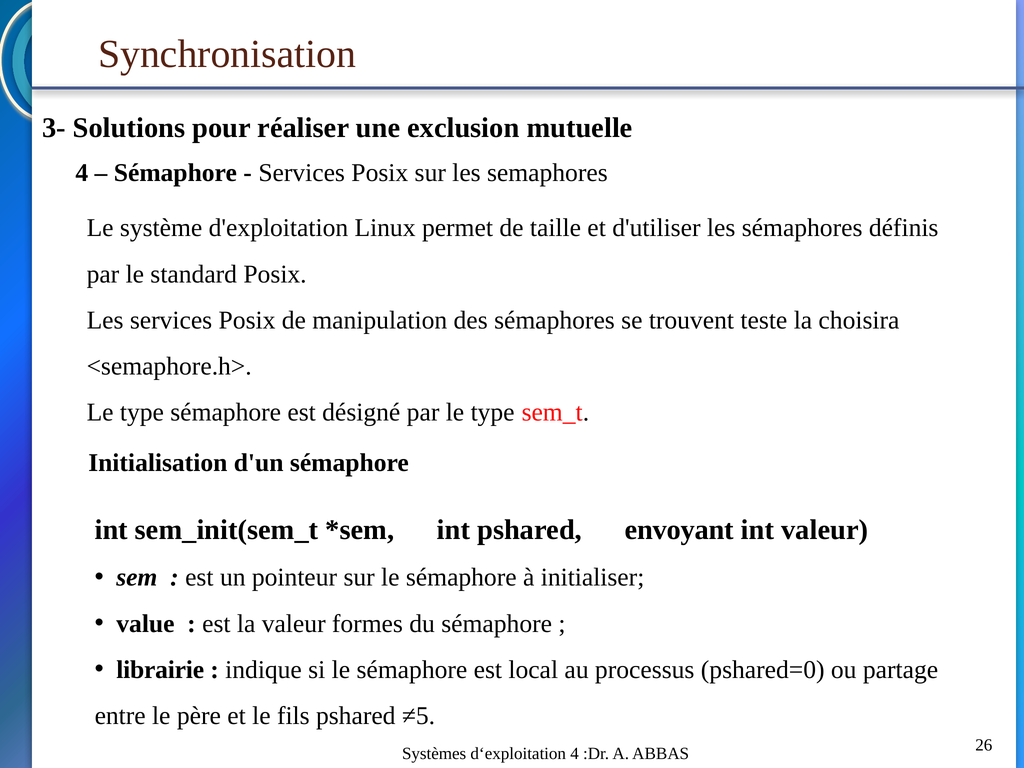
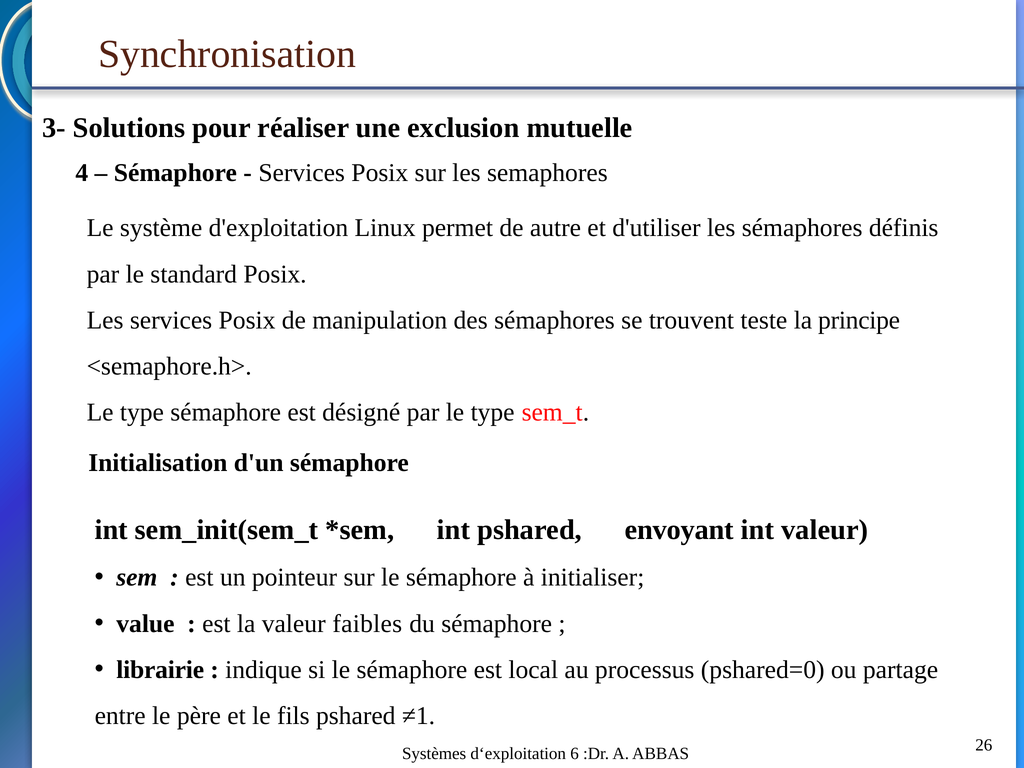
taille: taille -> autre (555, 228)
choisira: choisira -> principe (859, 320)
formes: formes -> faibles (367, 624)
≠5: ≠5 -> ≠1 (419, 716)
d‘exploitation 4: 4 -> 6 (575, 754)
